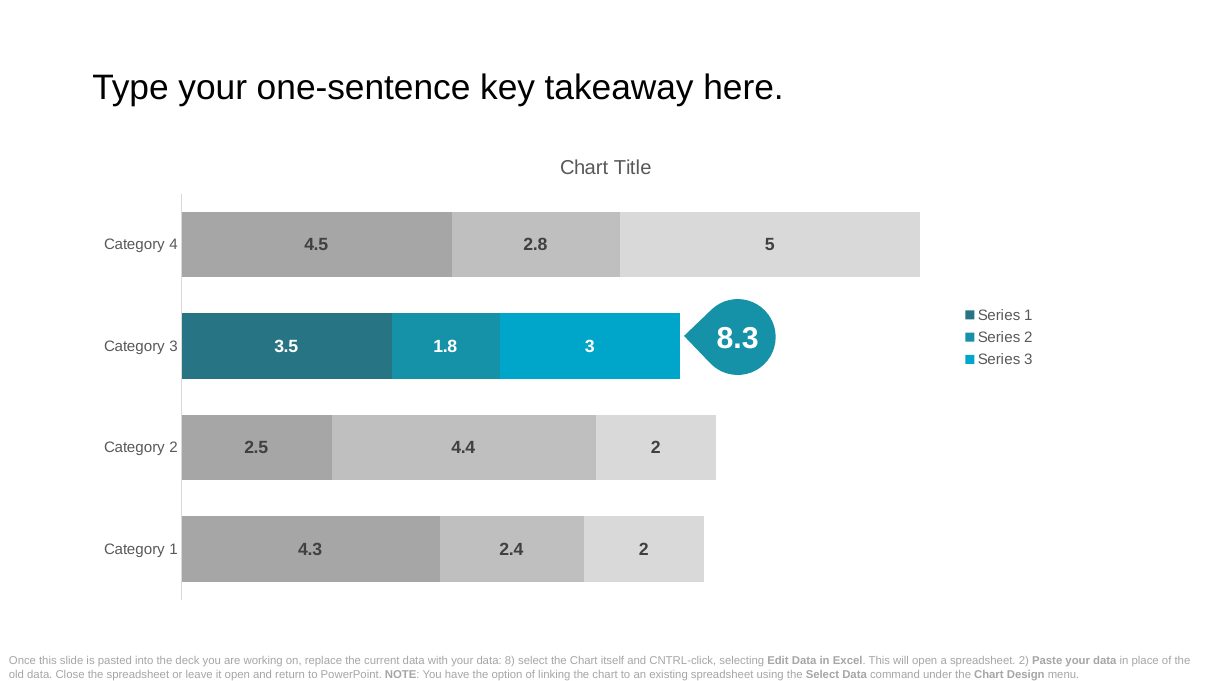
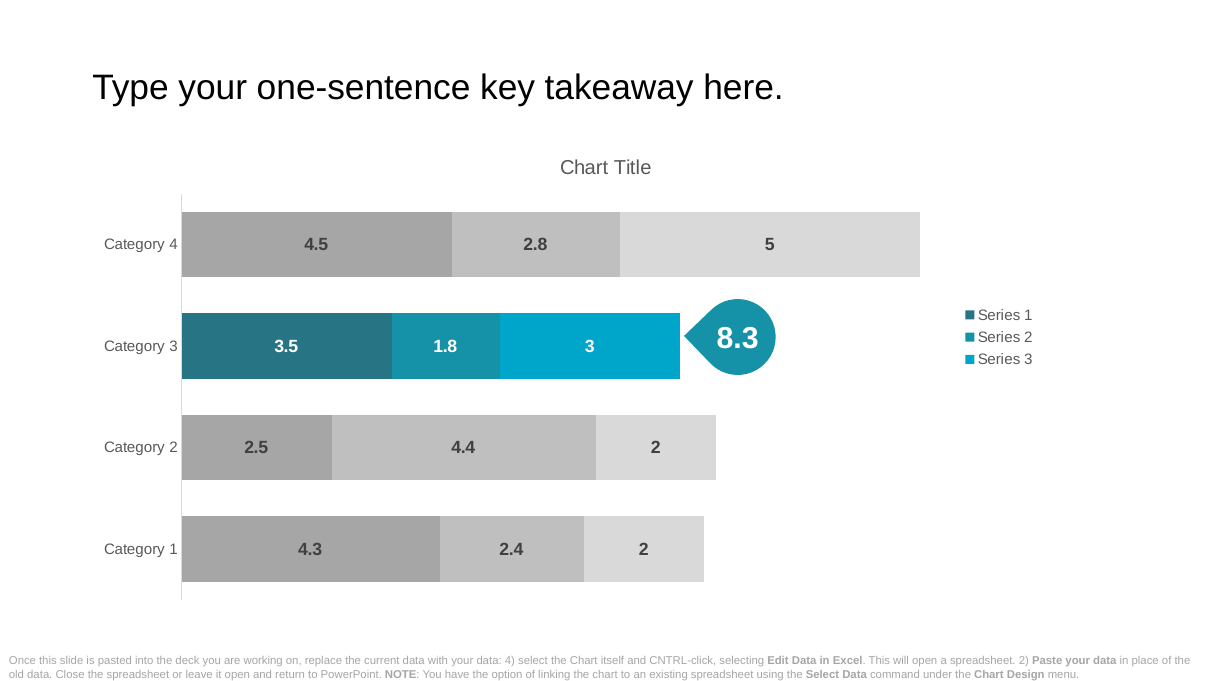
data 8: 8 -> 4 (510, 661)
